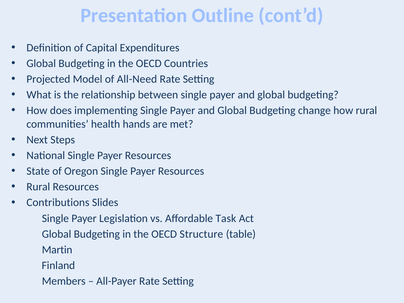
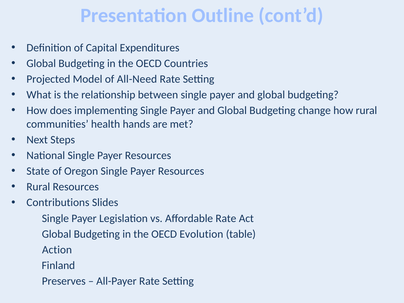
Affordable Task: Task -> Rate (226, 218)
Structure: Structure -> Evolution (201, 234)
Martin: Martin -> Action (57, 250)
Members: Members -> Preserves (64, 281)
